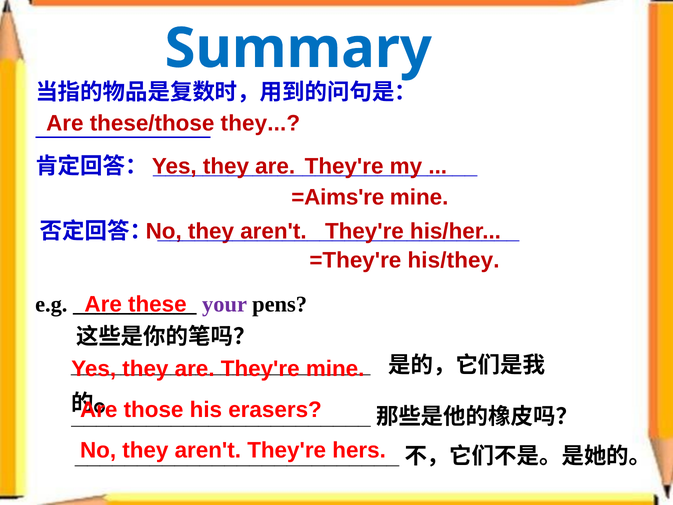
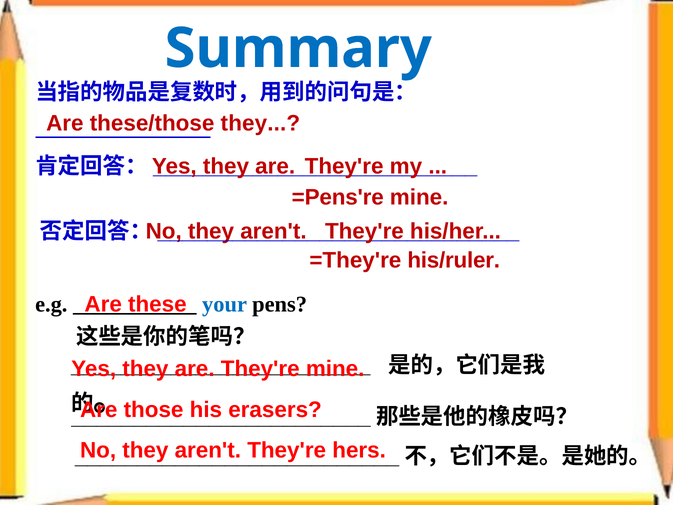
=Aims're: =Aims're -> =Pens're (338, 197)
his/they: his/they -> his/ruler (454, 260)
your colour: purple -> blue (225, 304)
